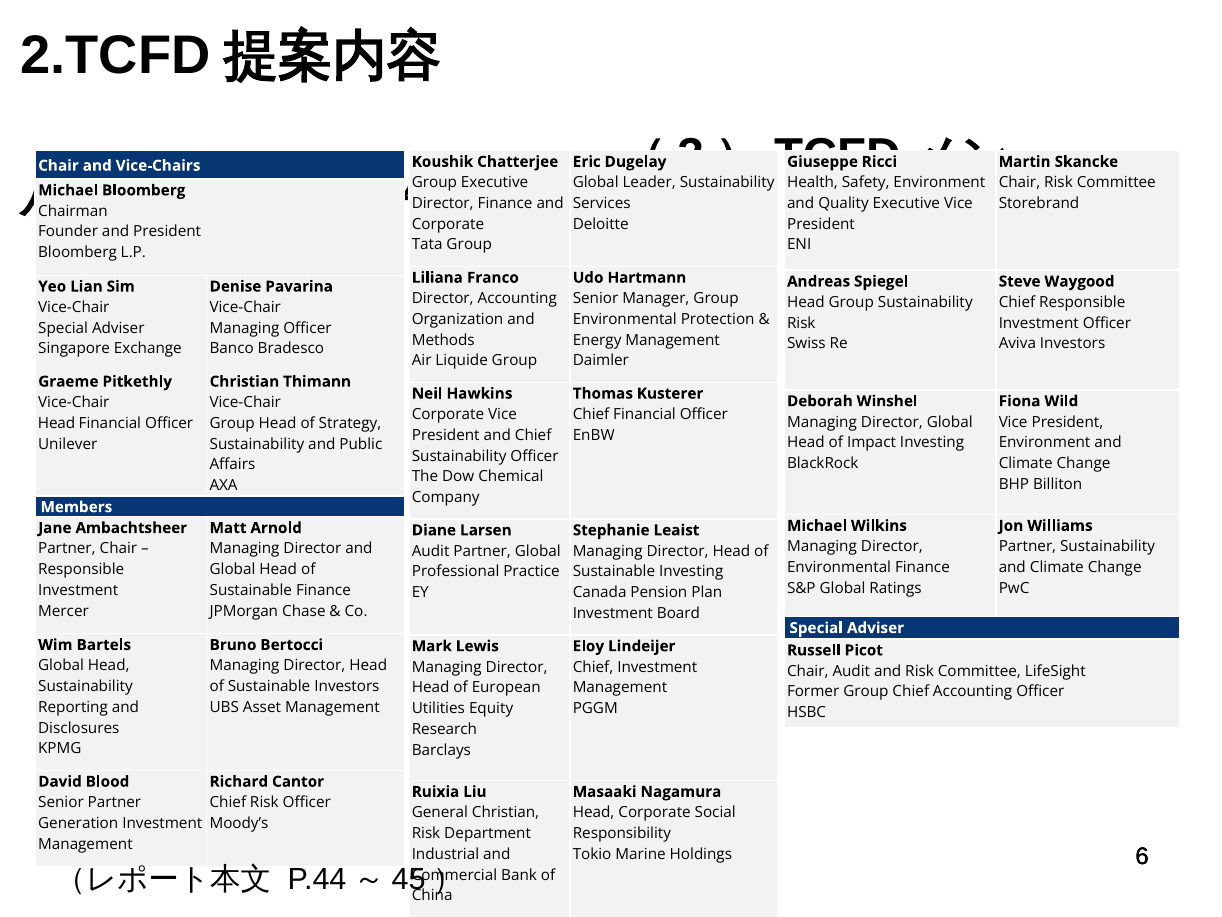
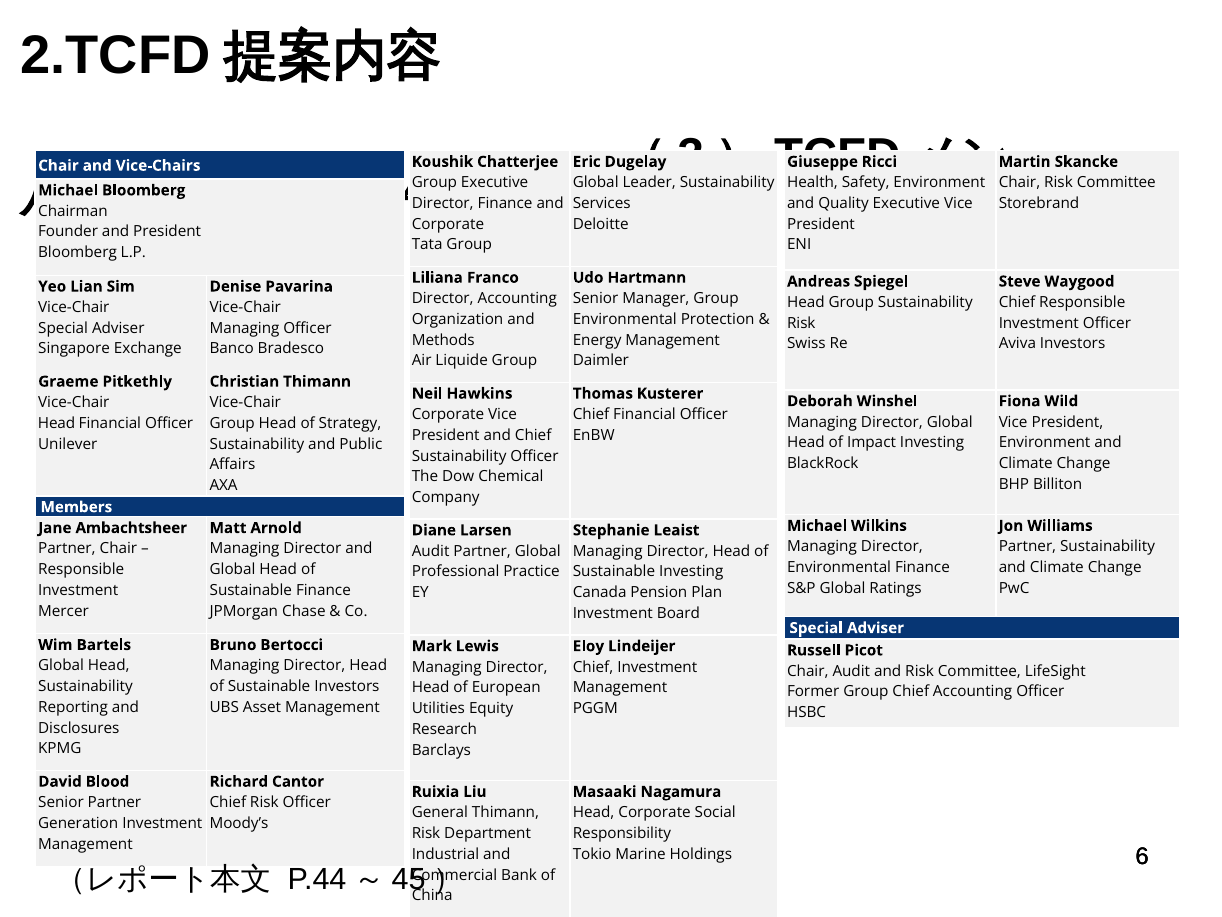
General Christian: Christian -> Thimann (506, 812)
